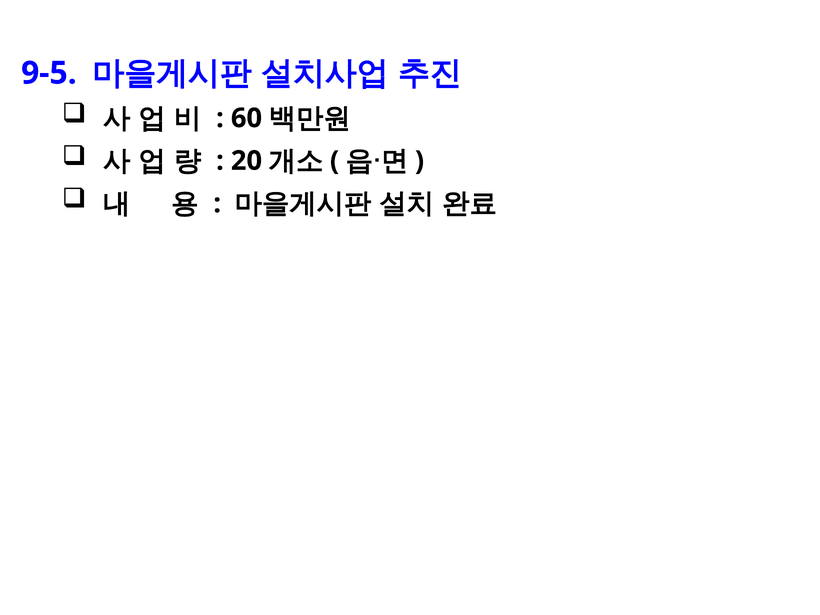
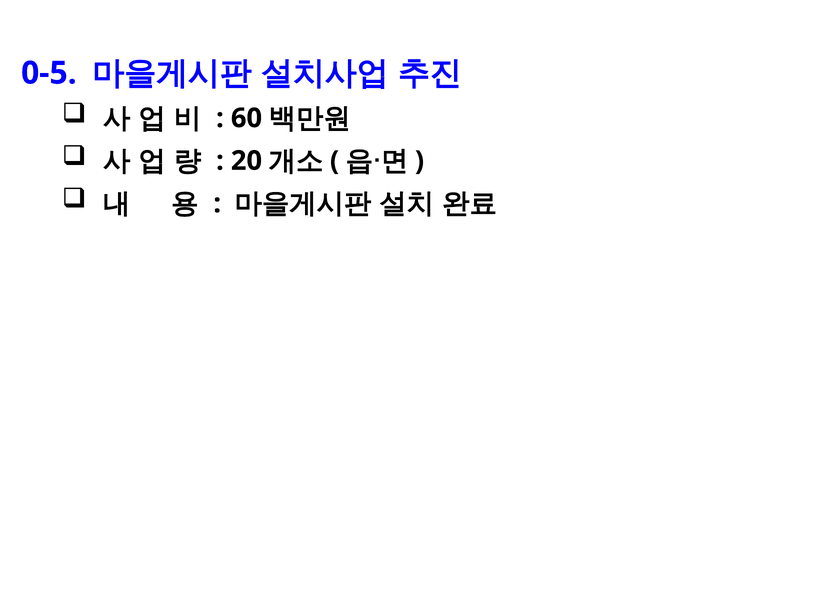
9-5: 9-5 -> 0-5 (49, 73)
